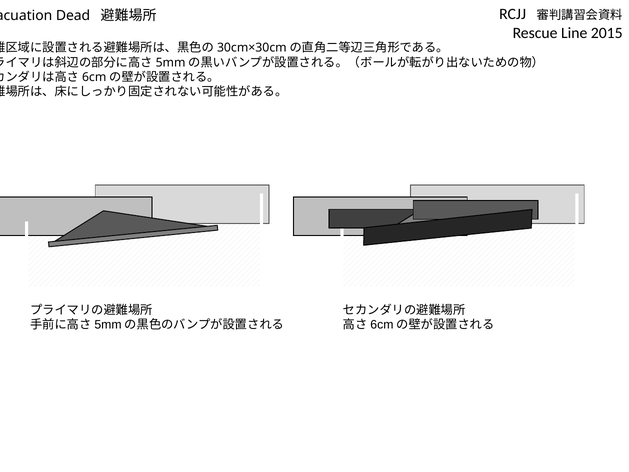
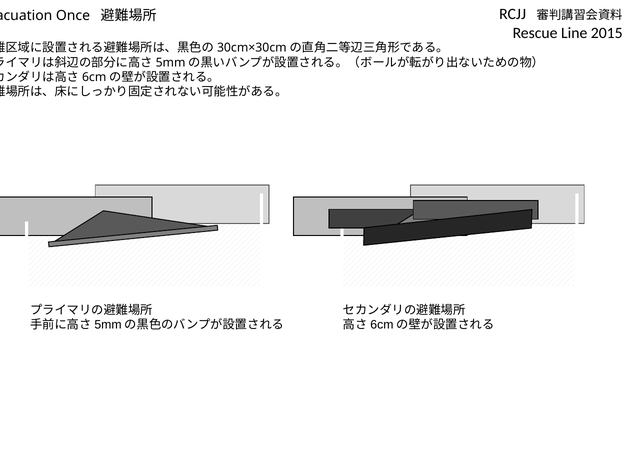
Dead: Dead -> Once (73, 15)
